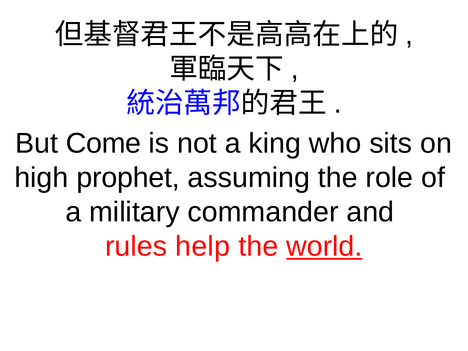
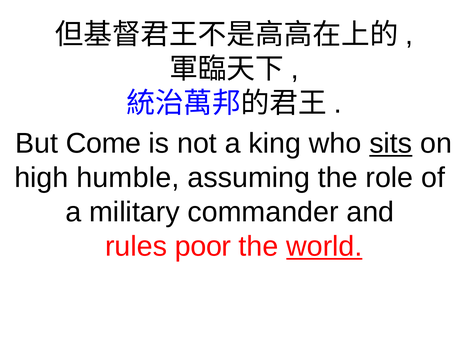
sits underline: none -> present (391, 143)
prophet: prophet -> humble (128, 178)
help: help -> poor (203, 246)
